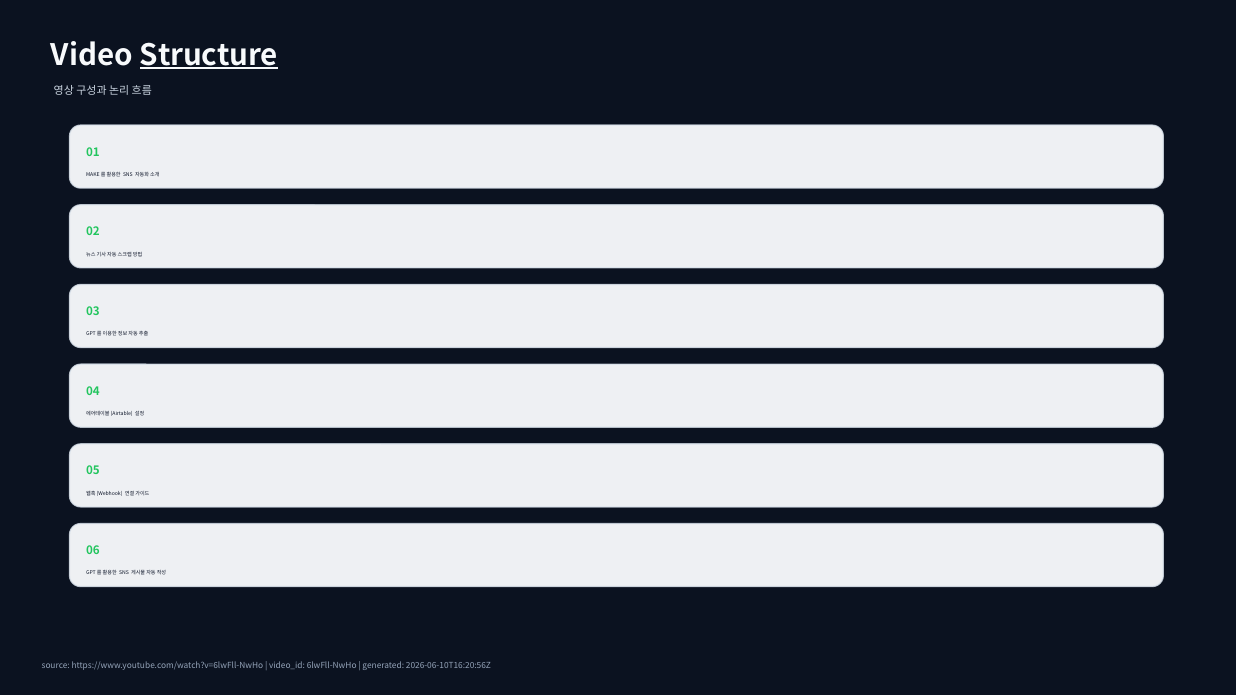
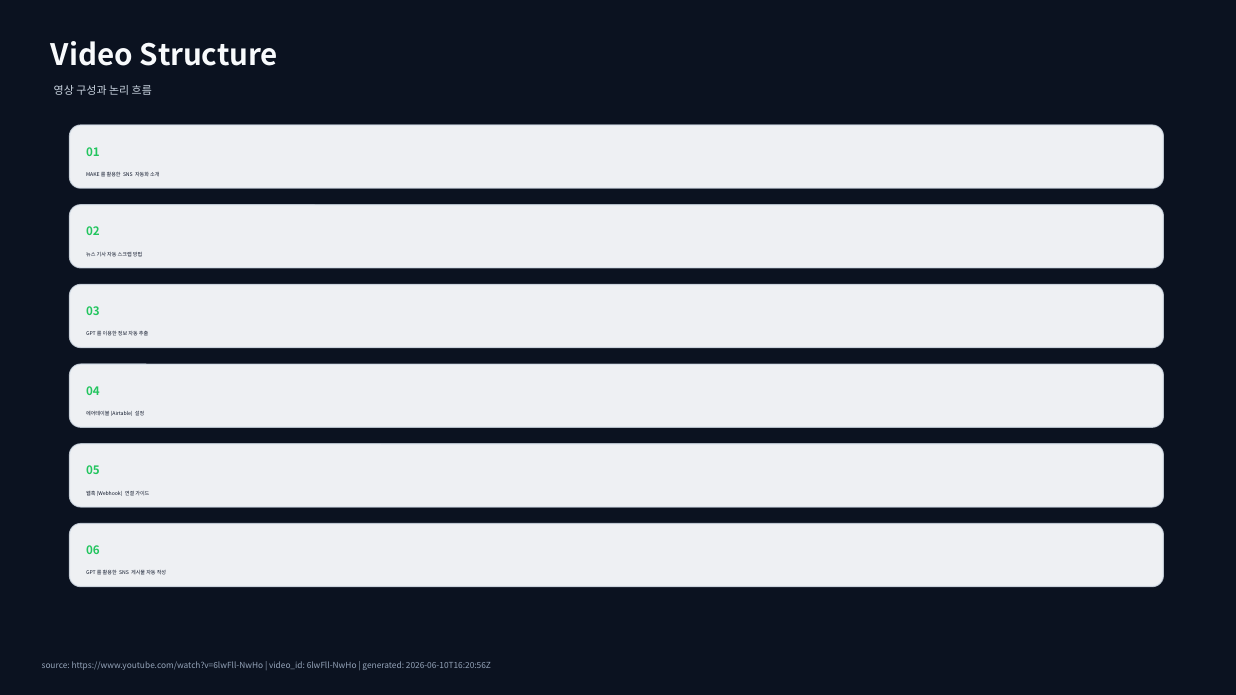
Structure underline: present -> none (209, 55)
